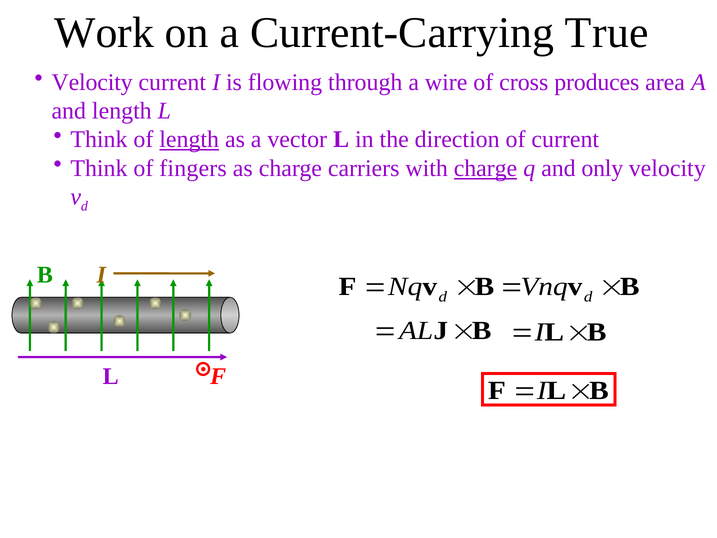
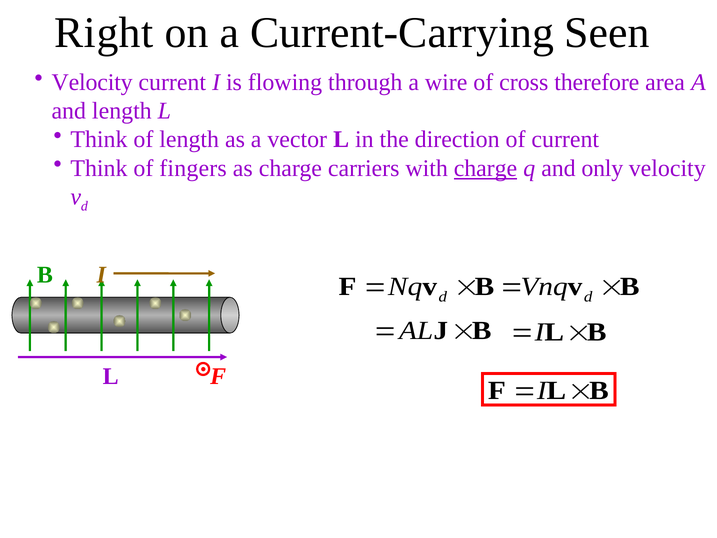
Work: Work -> Right (104, 33)
True: True -> Seen (607, 33)
produces: produces -> therefore (597, 82)
length underline: present -> none (189, 139)
